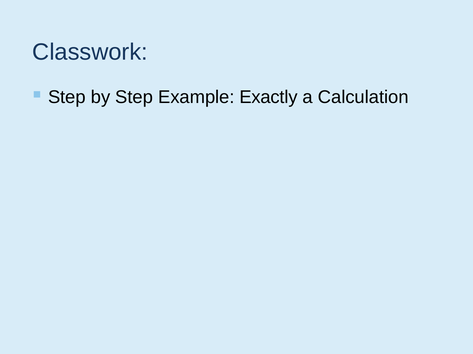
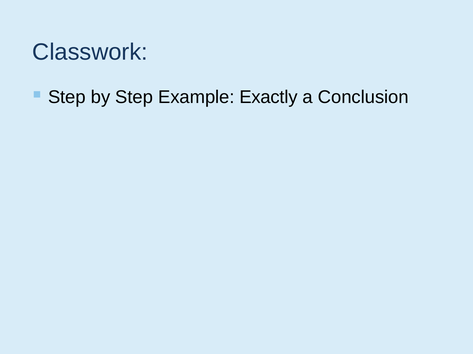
Calculation: Calculation -> Conclusion (363, 97)
